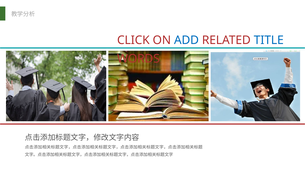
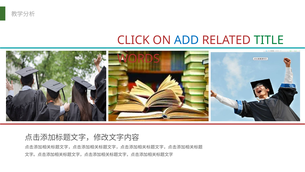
TITLE colour: blue -> green (269, 40)
